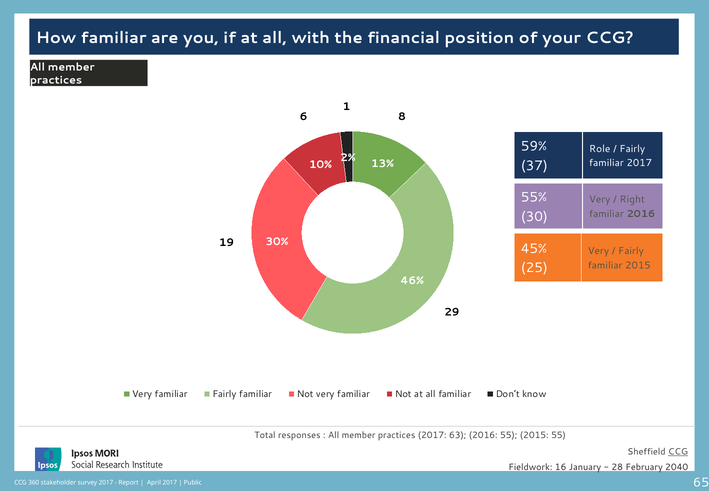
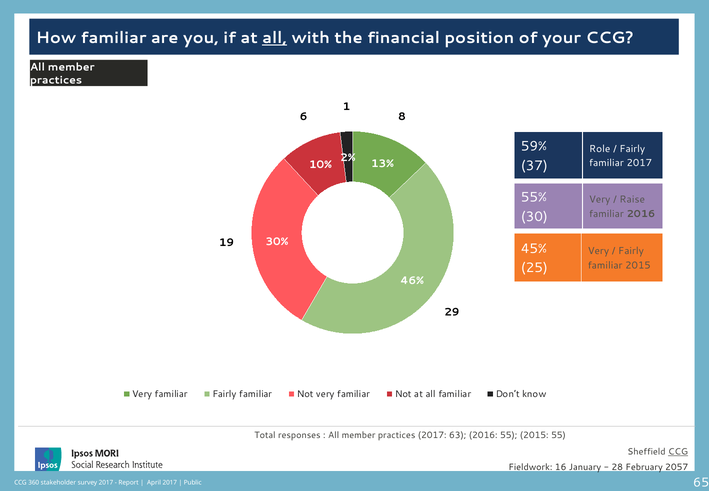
all underline: none -> present (275, 38)
Right: Right -> Raise (632, 199)
2040: 2040 -> 2057 (677, 467)
